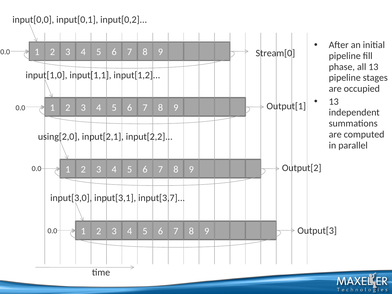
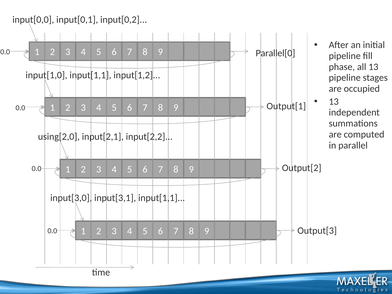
Stream[0: Stream[0 -> Parallel[0 (275, 53)
input[3,1 input[3,7: input[3,7 -> input[1,1 (162, 198)
